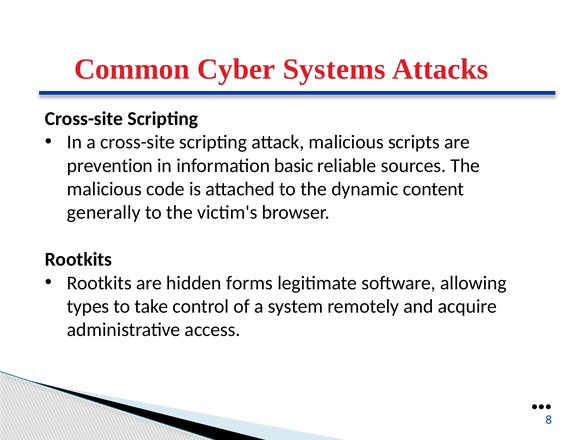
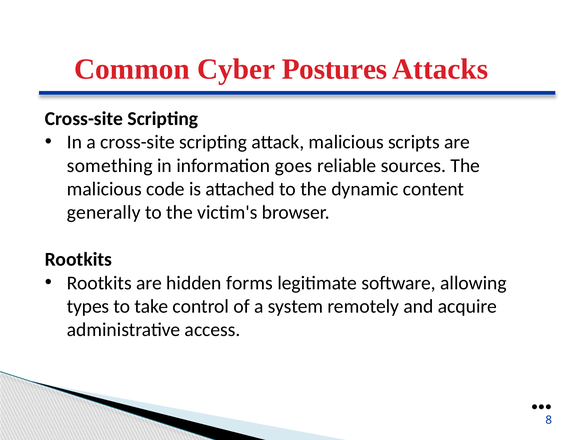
Systems: Systems -> Postures (334, 69)
prevention: prevention -> something (110, 166)
basic: basic -> goes (294, 166)
